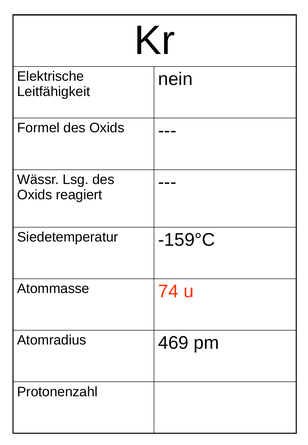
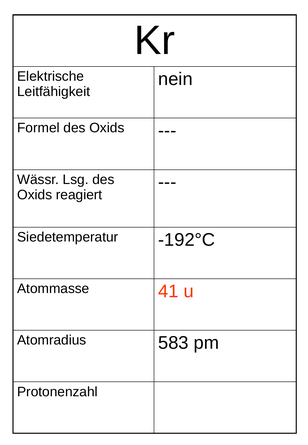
-159°C: -159°C -> -192°C (187, 240)
74: 74 -> 41 (168, 291)
469: 469 -> 583 (173, 343)
